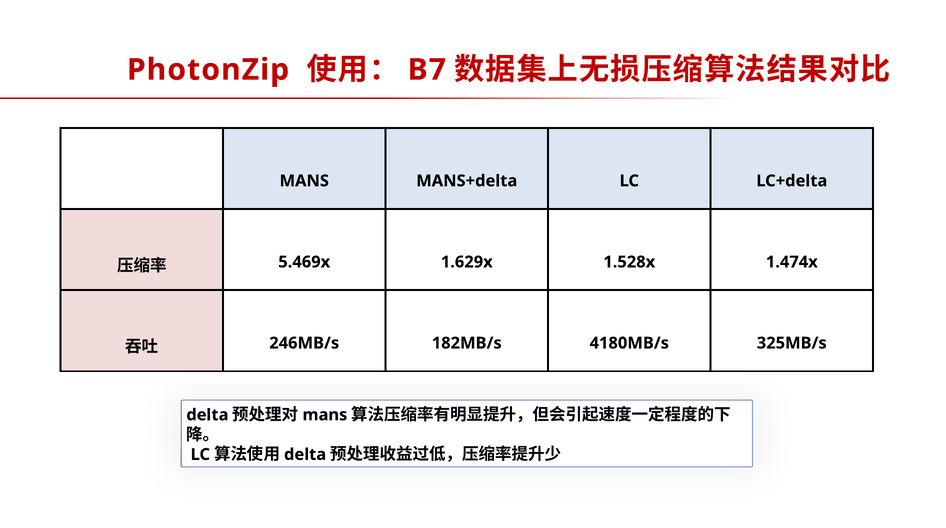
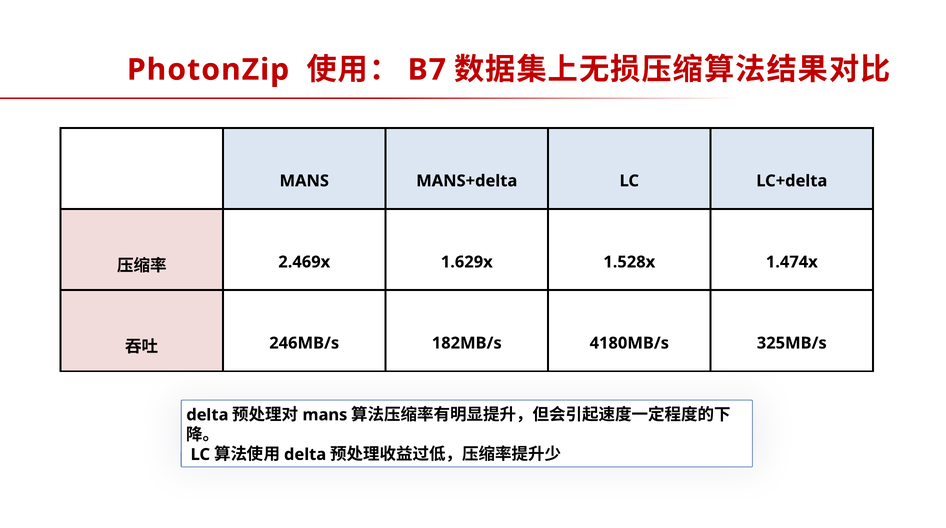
5.469x: 5.469x -> 2.469x (304, 262)
